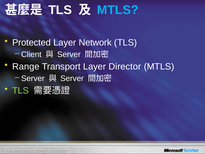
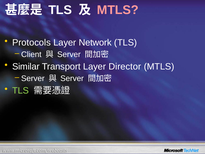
MTLS colour: light blue -> pink (118, 10)
Protected: Protected -> Protocols (31, 43)
Range: Range -> Similar (26, 67)
